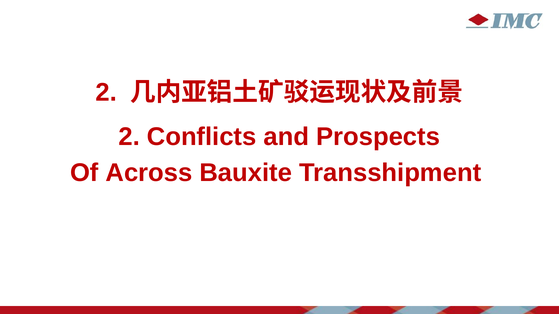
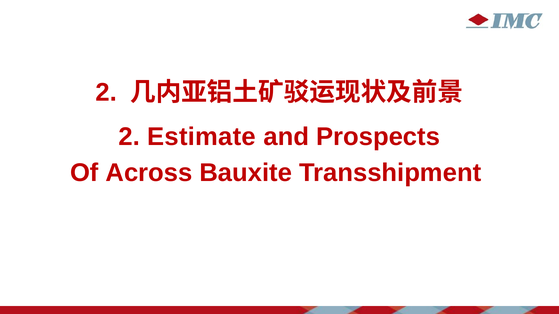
Conflicts: Conflicts -> Estimate (202, 137)
